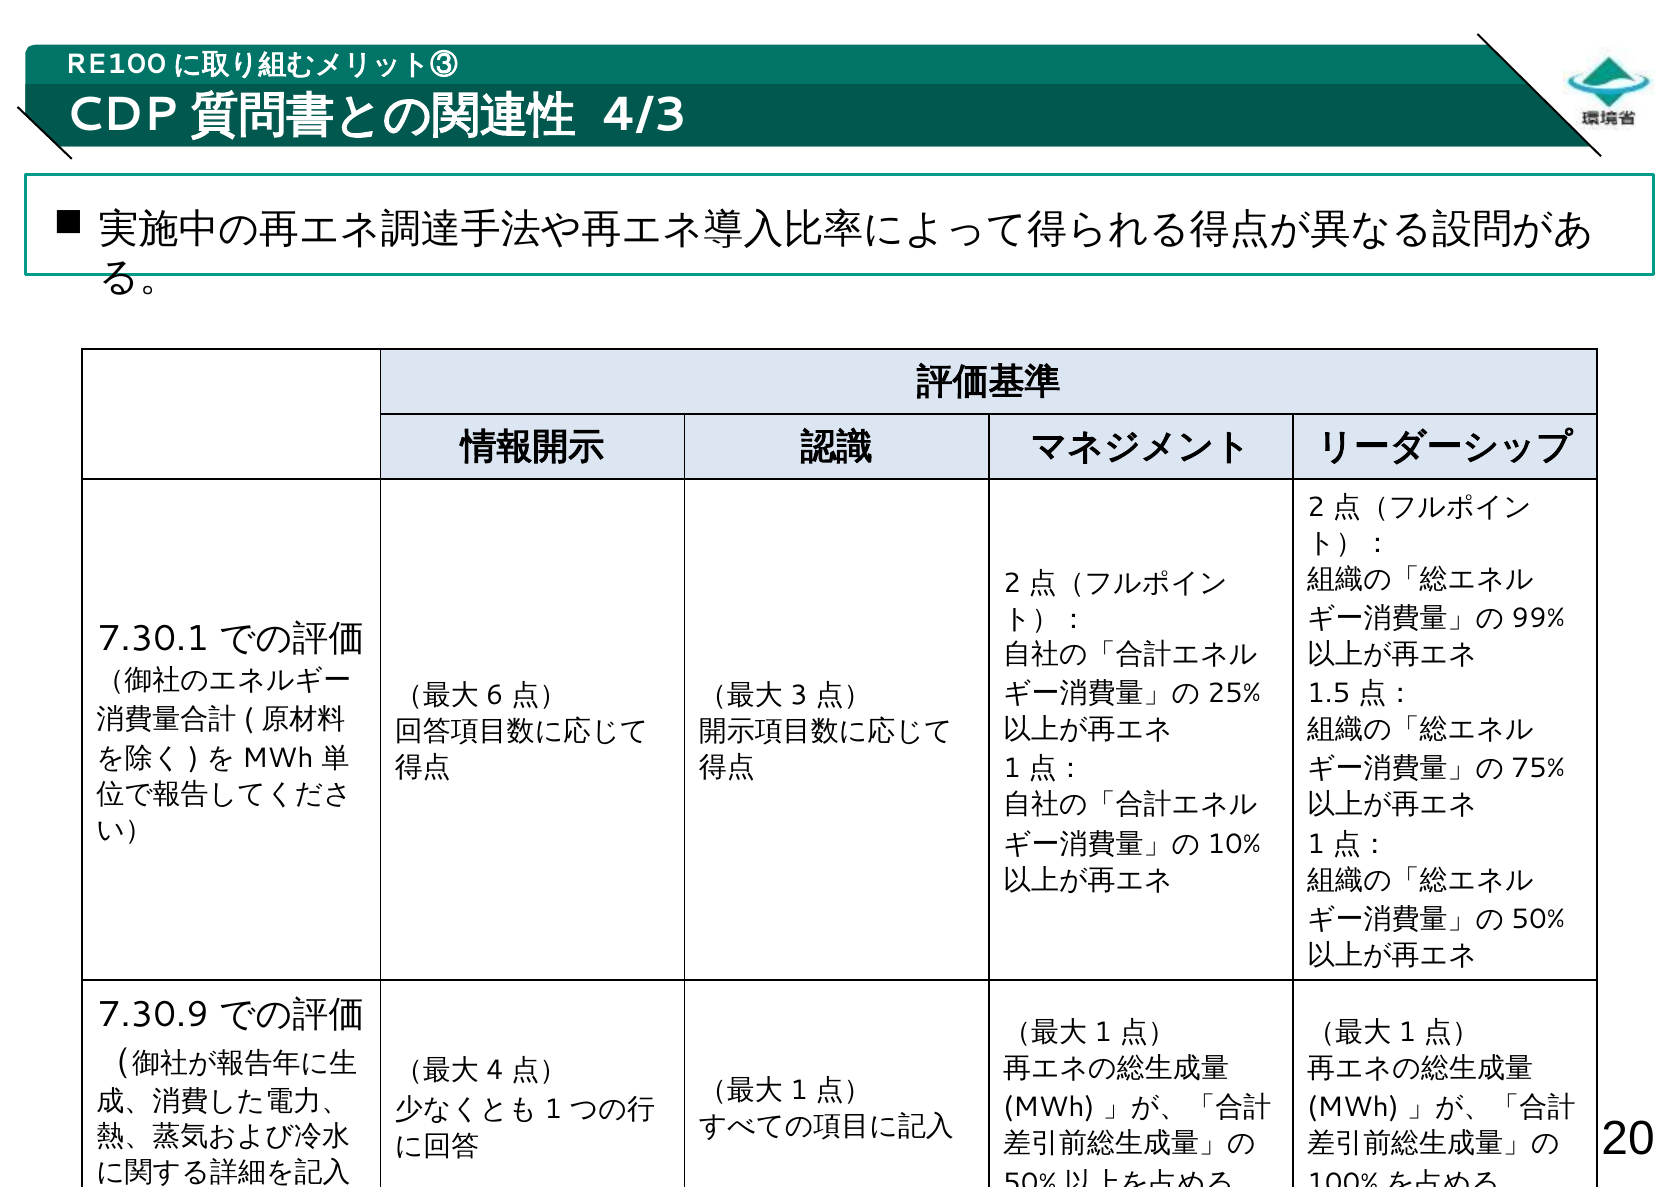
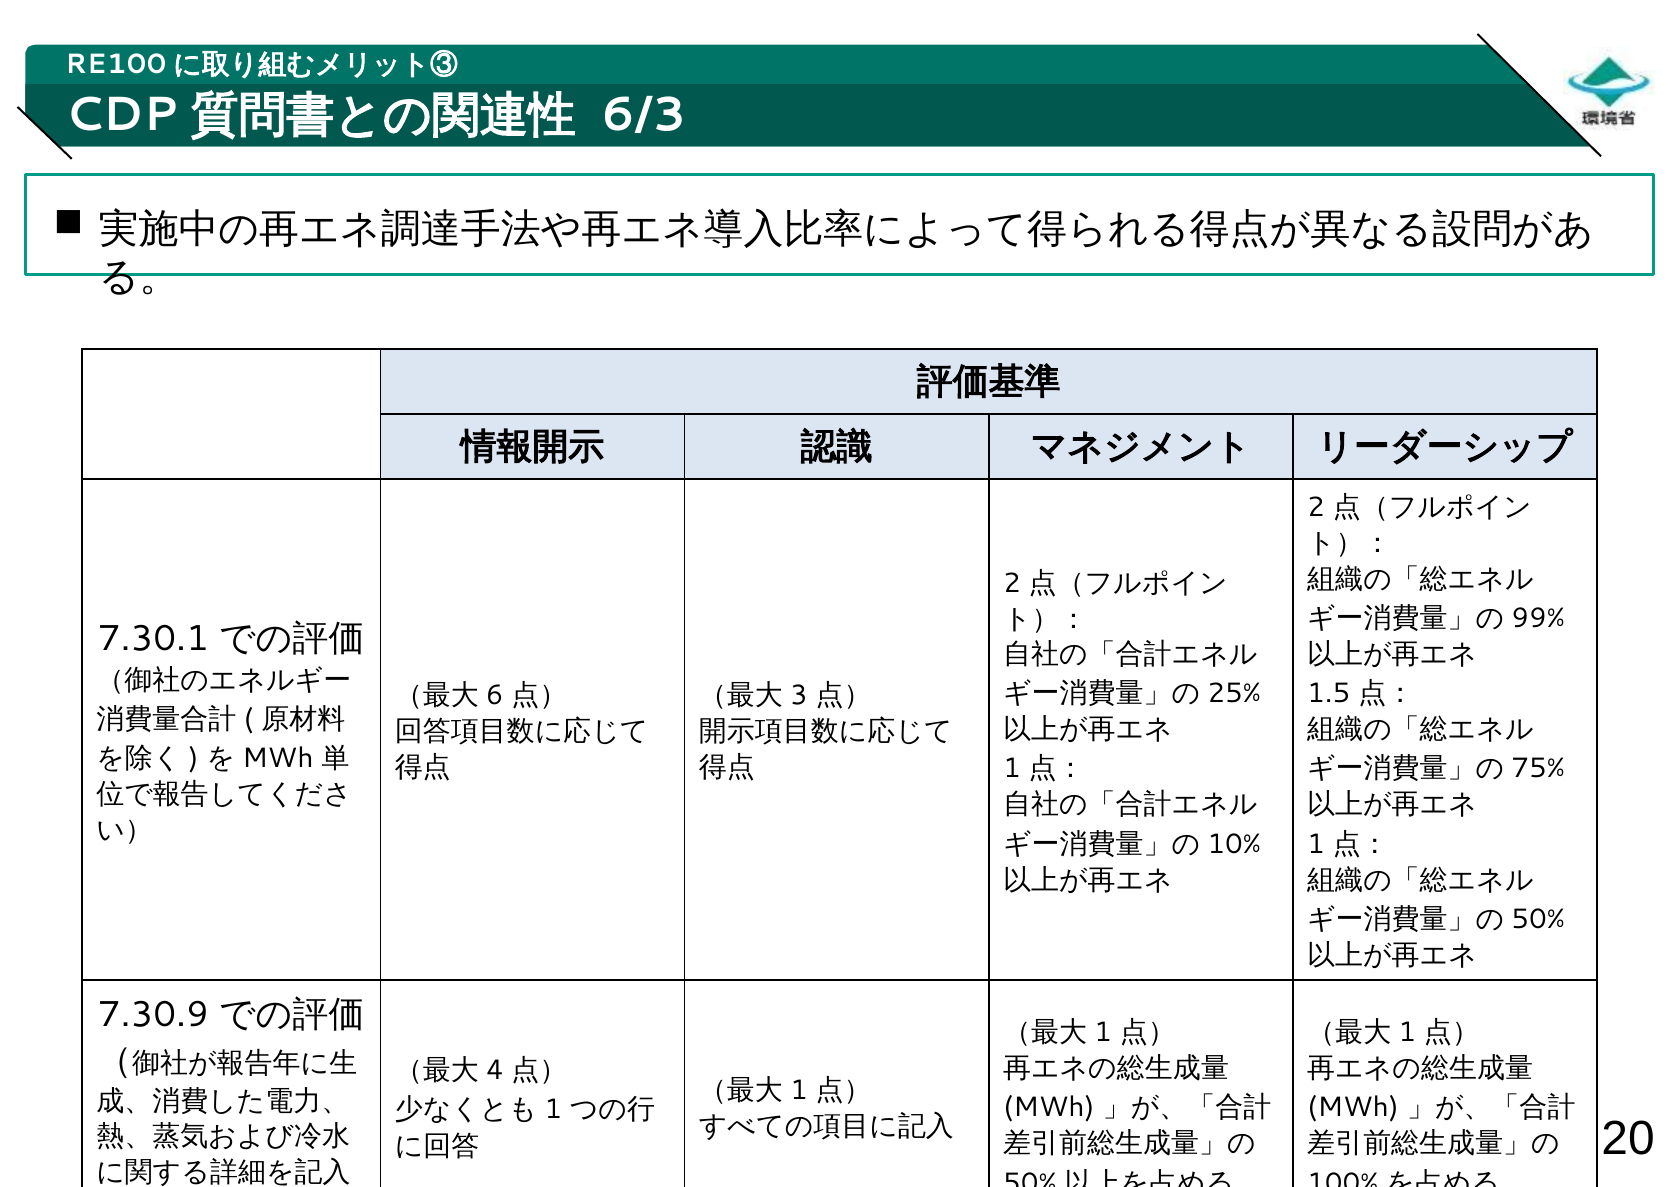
4/3: 4/3 -> 6/3 (644, 115)
